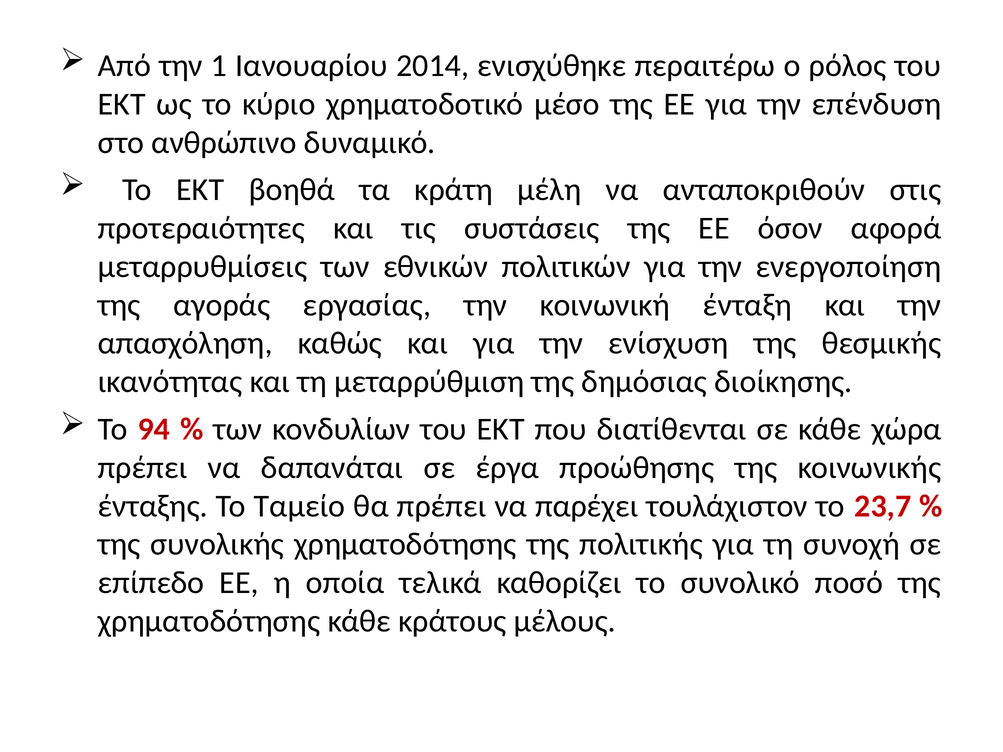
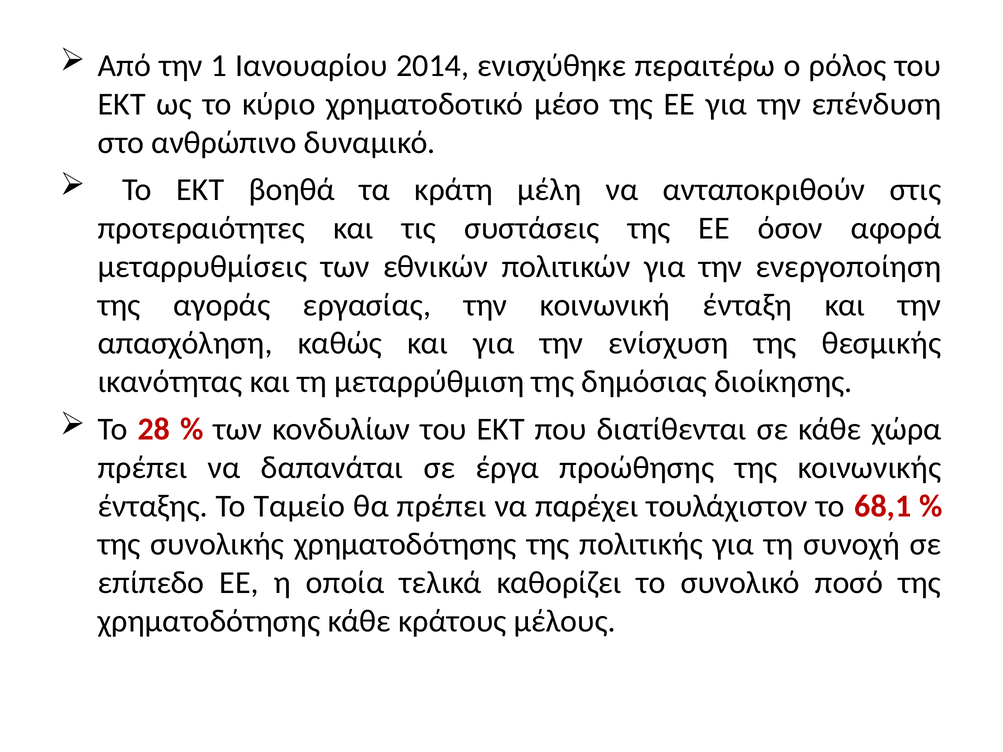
94: 94 -> 28 (154, 429)
23,7: 23,7 -> 68,1 (883, 506)
